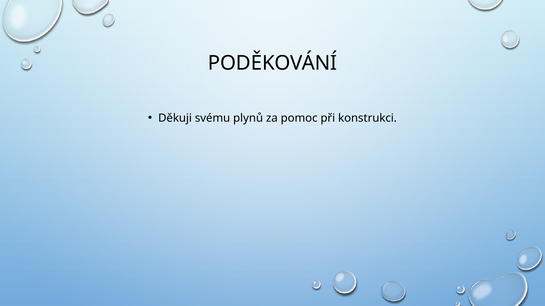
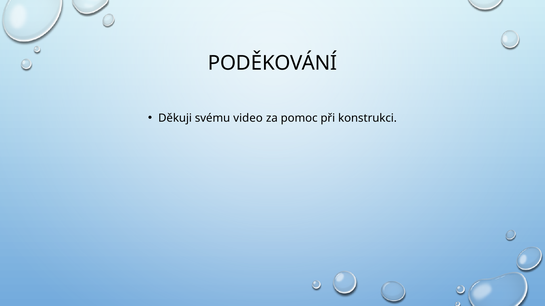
plynů: plynů -> video (248, 118)
